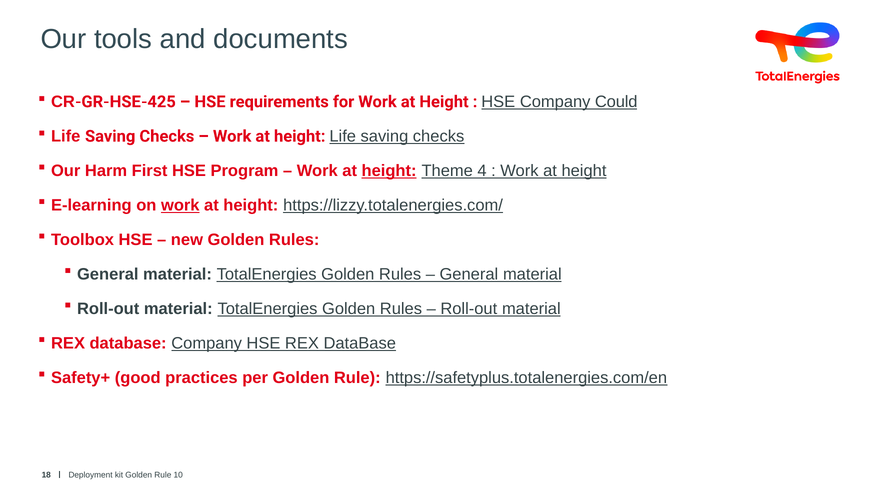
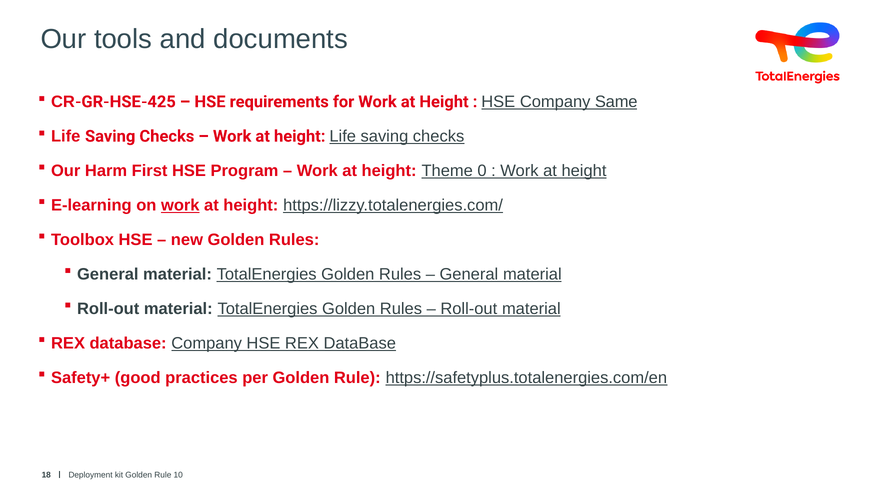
Could: Could -> Same (616, 102)
height underline: present -> none (389, 171)
4: 4 -> 0 (482, 171)
